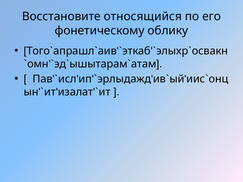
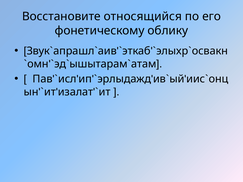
Того: Того -> Звук (38, 51)
